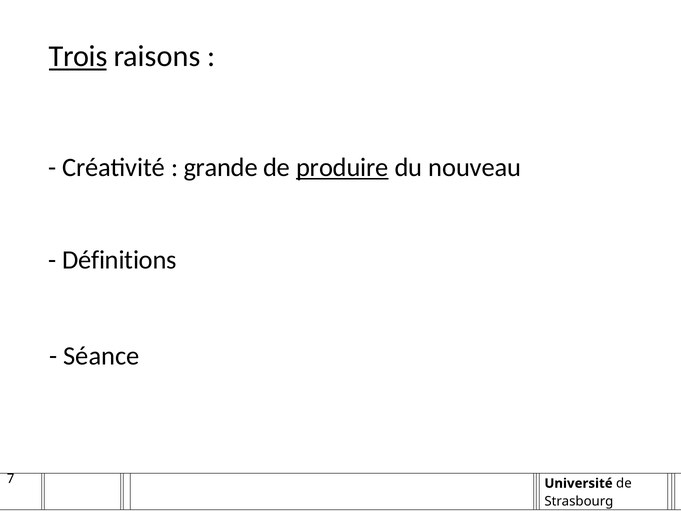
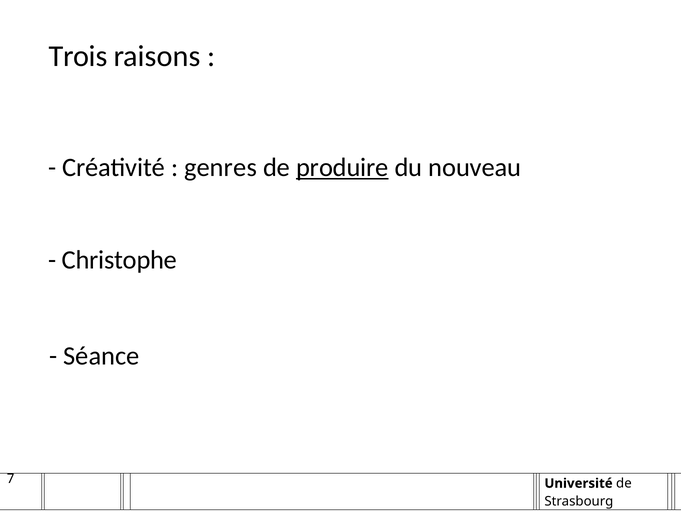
Trois underline: present -> none (78, 56)
grande: grande -> genres (221, 167)
Définitions: Définitions -> Christophe (119, 260)
